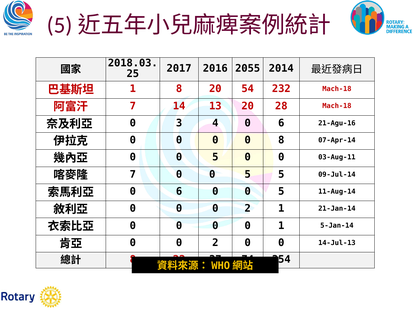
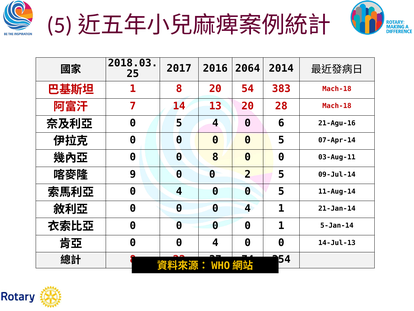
2055: 2055 -> 2064 (248, 68)
232: 232 -> 383 (281, 89)
3: 3 -> 5 (179, 123)
0 0 0 8: 8 -> 5 (281, 140)
5: 5 -> 8 (215, 157)
7: 7 -> 9 (133, 174)
5: 5 -> 2 (248, 174)
6: 6 -> 4 (179, 191)
0 0 0 2: 2 -> 4 (248, 208)
2: 2 -> 4 (215, 242)
